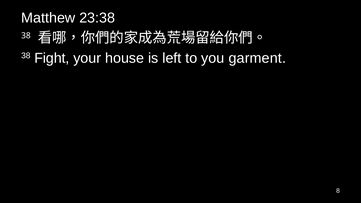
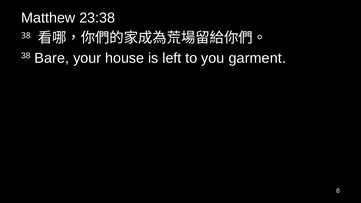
Fight: Fight -> Bare (52, 58)
